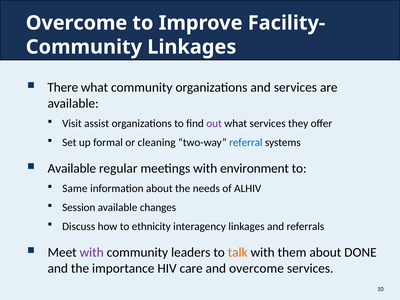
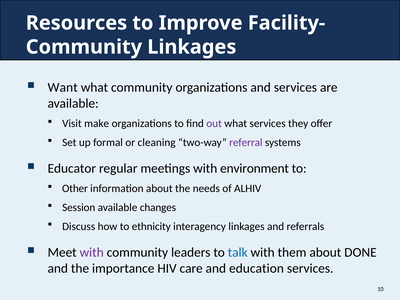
Overcome: Overcome -> Resources (76, 23)
There: There -> Want (63, 88)
assist: assist -> make (97, 124)
referral colour: blue -> purple (246, 143)
Available: Available -> Educator (72, 168)
Same: Same -> Other (75, 189)
talk colour: orange -> blue (238, 252)
and overcome: overcome -> education (256, 268)
